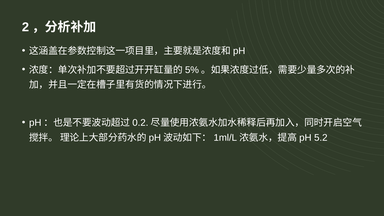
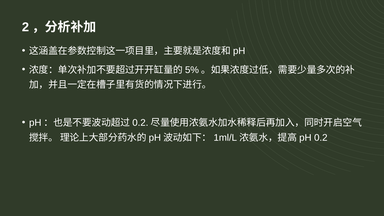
5.2: 5.2 -> 0.2 (321, 138)
